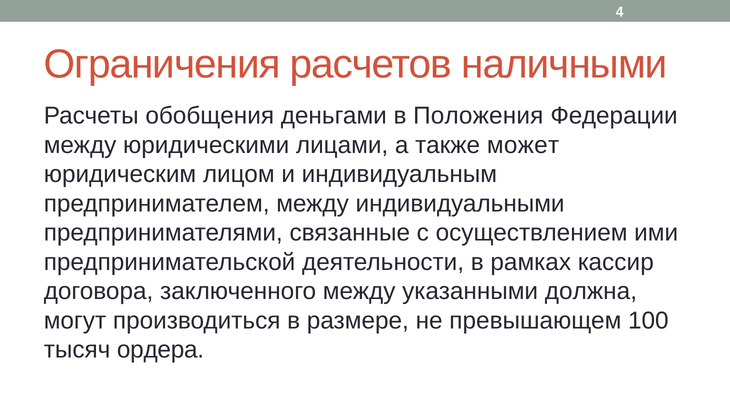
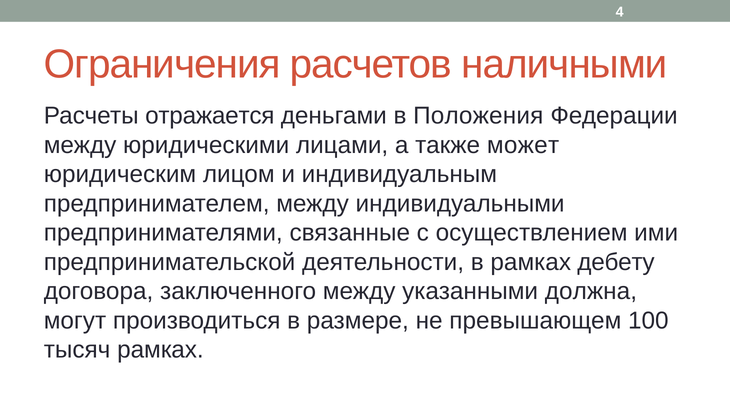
обобщения: обобщения -> отражается (210, 116)
кассир: кассир -> дебету (616, 262)
тысяч ордера: ордера -> рамках (160, 349)
